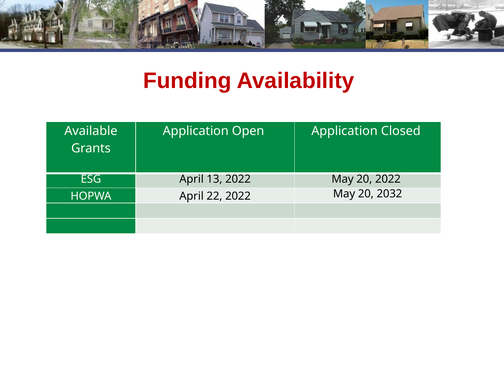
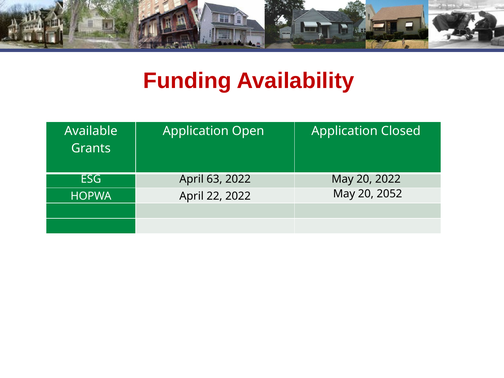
13: 13 -> 63 (214, 179)
2032: 2032 -> 2052 (389, 194)
